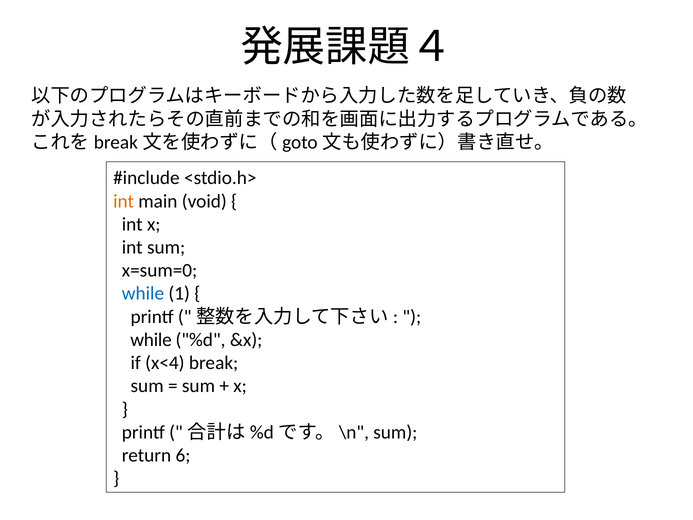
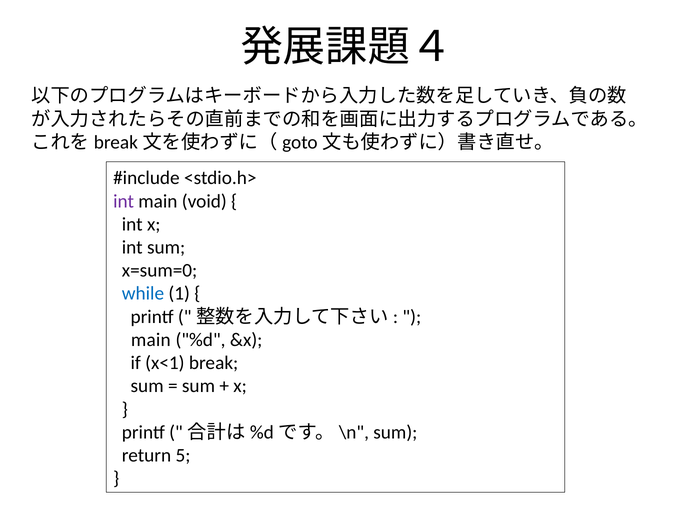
int colour: orange -> purple (124, 201)
while: while -> main (151, 340)
x<4: x<4 -> x<1 (165, 363)
6: 6 -> 5 (183, 455)
